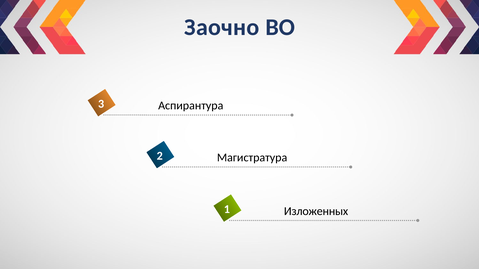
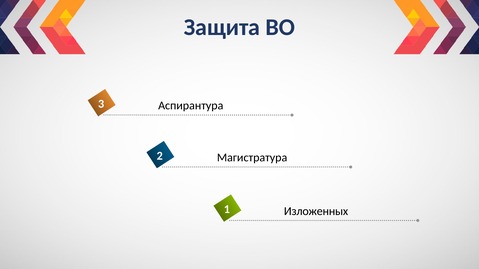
Заочно: Заочно -> Защита (222, 27)
